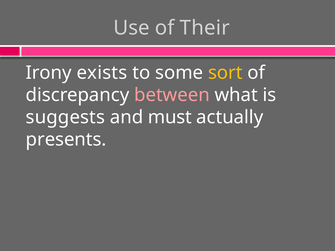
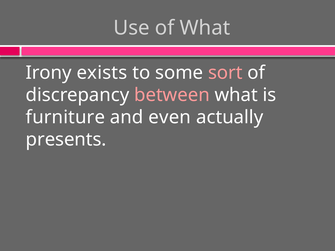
of Their: Their -> What (205, 28)
sort colour: yellow -> pink (225, 73)
suggests: suggests -> furniture (65, 117)
must: must -> even (170, 117)
